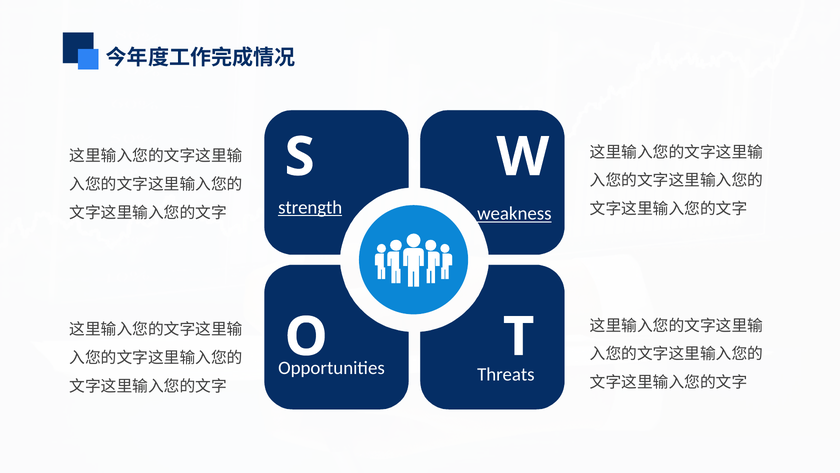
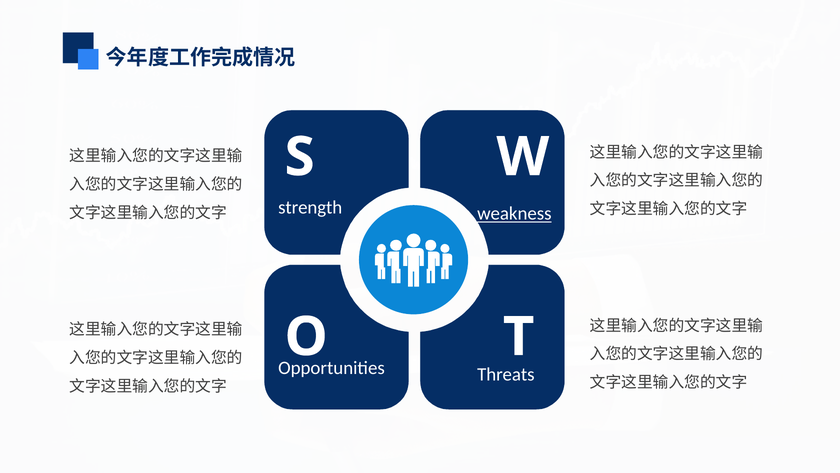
strength underline: present -> none (310, 207)
